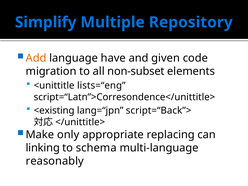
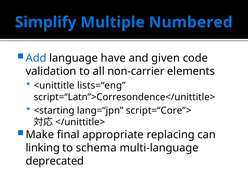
Repository: Repository -> Numbered (191, 22)
Add colour: orange -> blue (36, 58)
migration: migration -> validation (51, 71)
non-subset: non-subset -> non-carrier (136, 71)
<existing: <existing -> <starting (54, 111)
script=“Back”>: script=“Back”> -> script=“Core”> (159, 111)
only: only -> final (68, 135)
reasonably: reasonably -> deprecated (55, 161)
